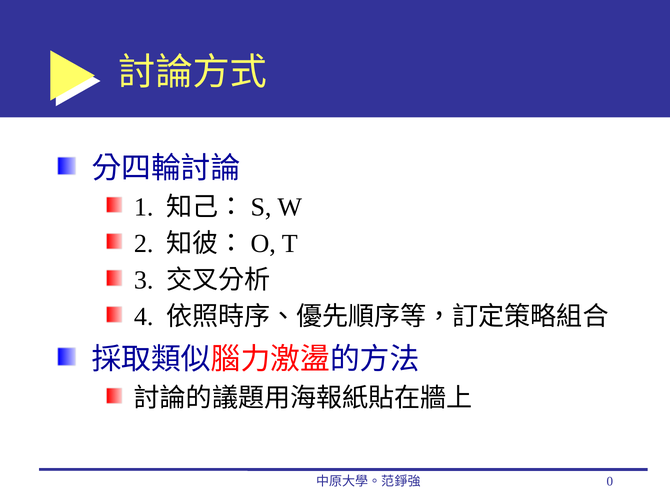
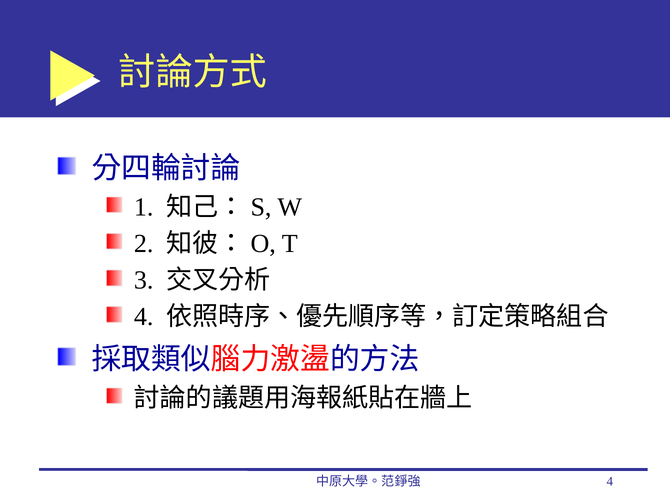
0: 0 -> 4 (610, 481)
